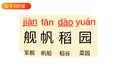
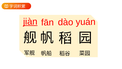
dào underline: present -> none (66, 22)
